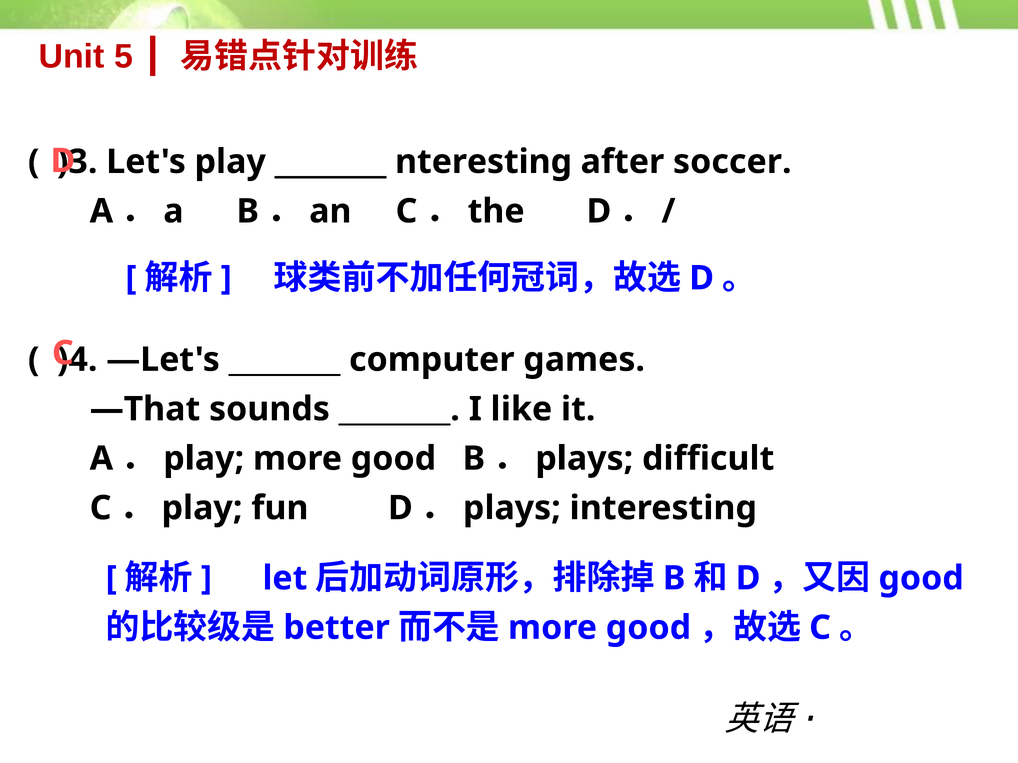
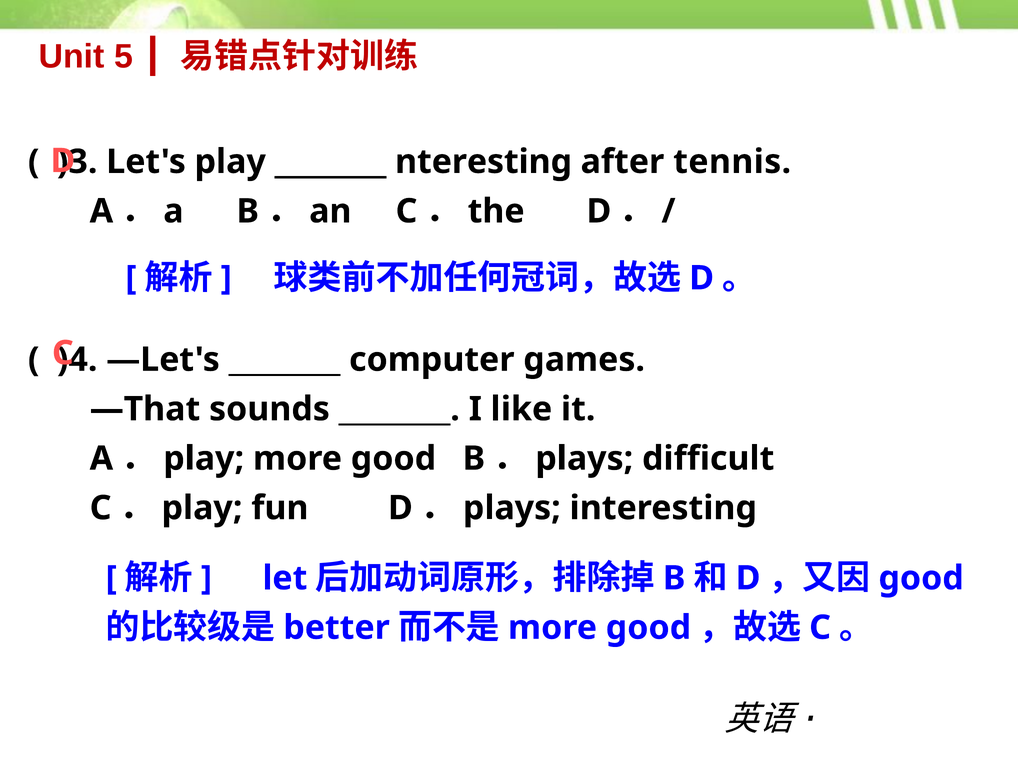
soccer: soccer -> tennis (732, 162)
